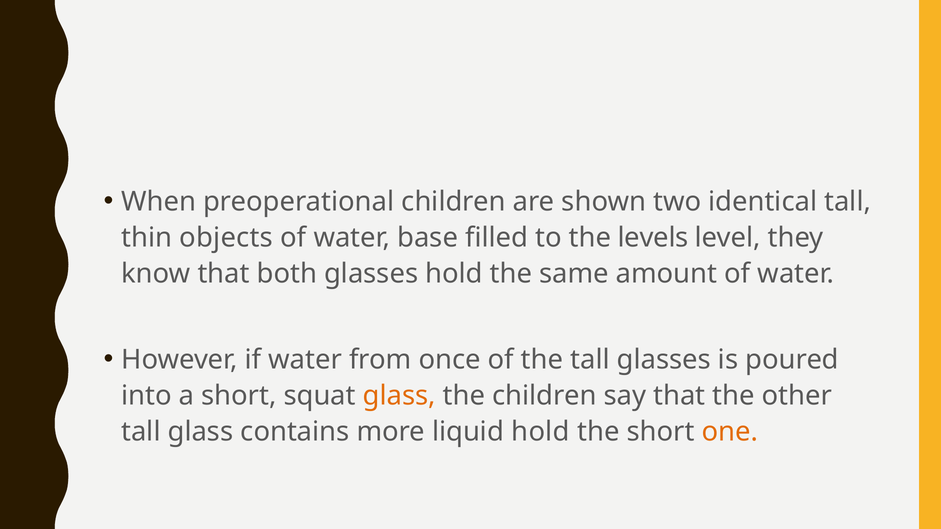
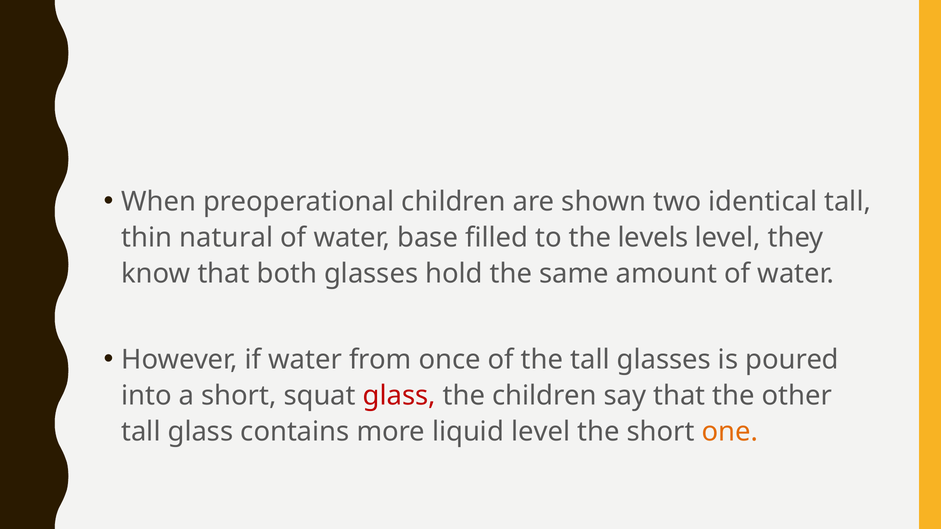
objects: objects -> natural (226, 238)
glass colour: orange -> red (399, 396)
liquid hold: hold -> level (541, 432)
